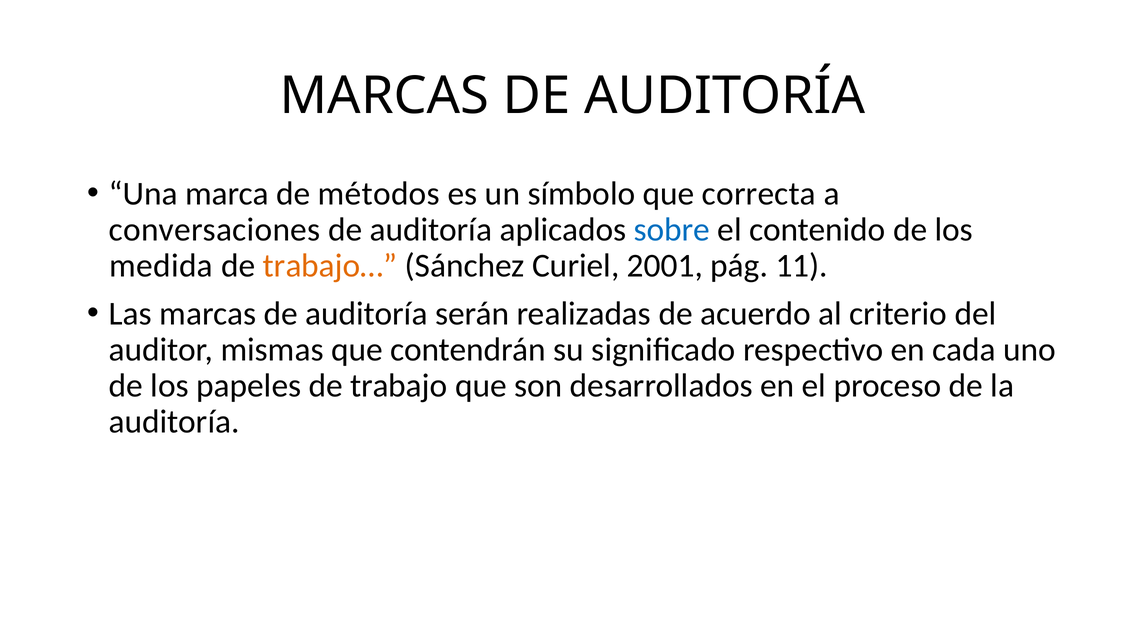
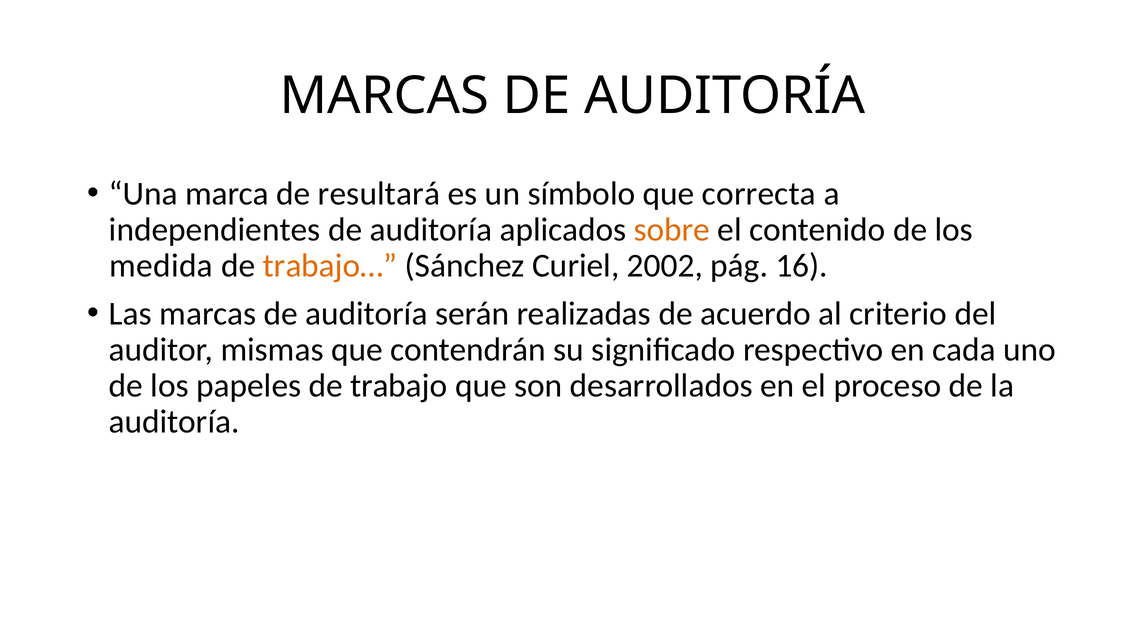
métodos: métodos -> resultará (379, 194)
conversaciones: conversaciones -> independientes (215, 230)
sobre colour: blue -> orange (672, 230)
2001: 2001 -> 2002 (665, 266)
11: 11 -> 16 (802, 266)
